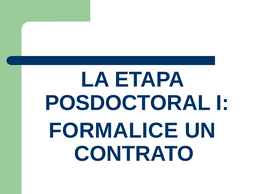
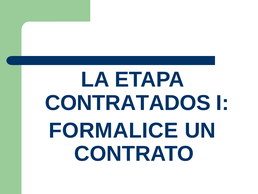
POSDOCTORAL: POSDOCTORAL -> CONTRATADOS (128, 103)
